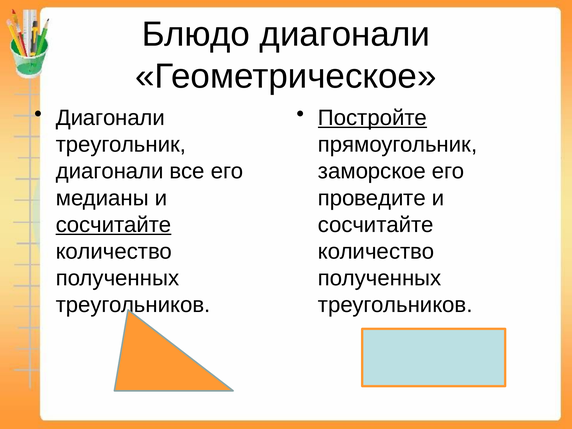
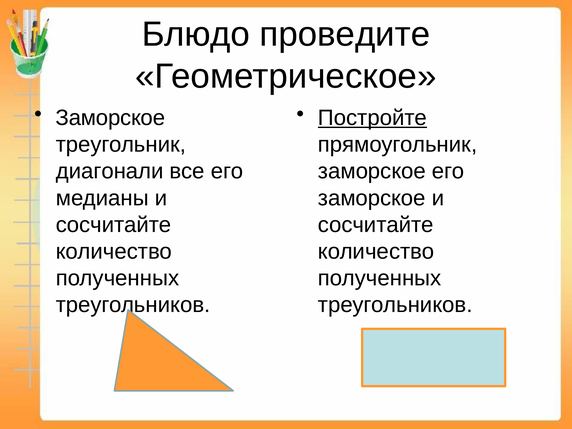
Блюдо диагонали: диагонали -> проведите (345, 34)
Диагонали: Диагонали -> Заморское (110, 118)
проведите: проведите -> заморское (372, 198)
сосчитайте underline: present -> none (114, 225)
